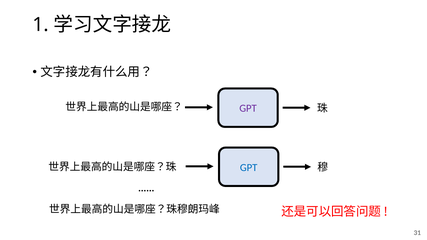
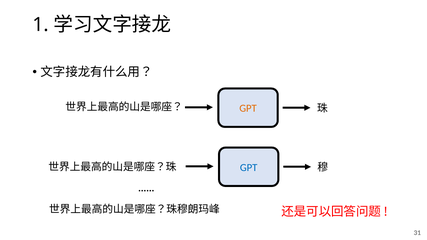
GPT colour: purple -> orange (248, 109)
